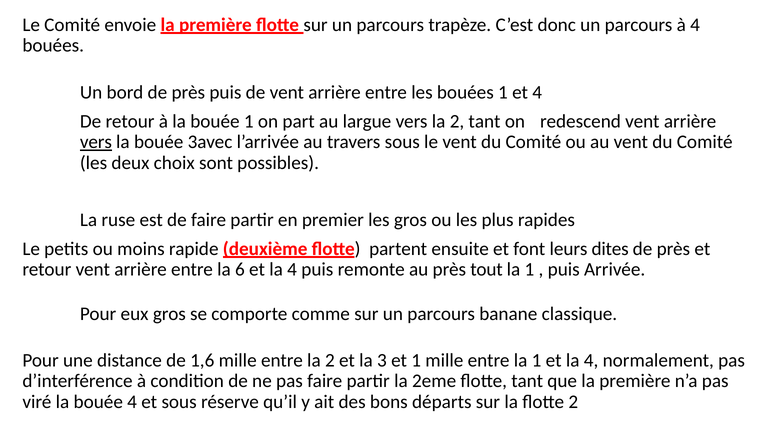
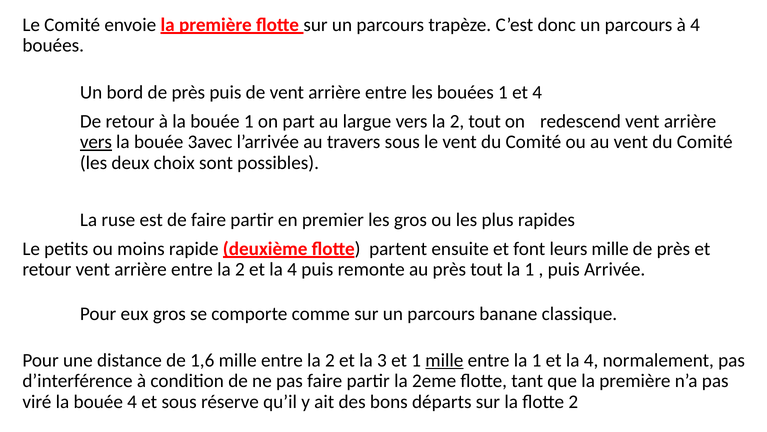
2 tant: tant -> tout (485, 121)
leurs dites: dites -> mille (610, 249)
arrière entre la 6: 6 -> 2 (240, 269)
mille underline: none -> present (444, 360)
